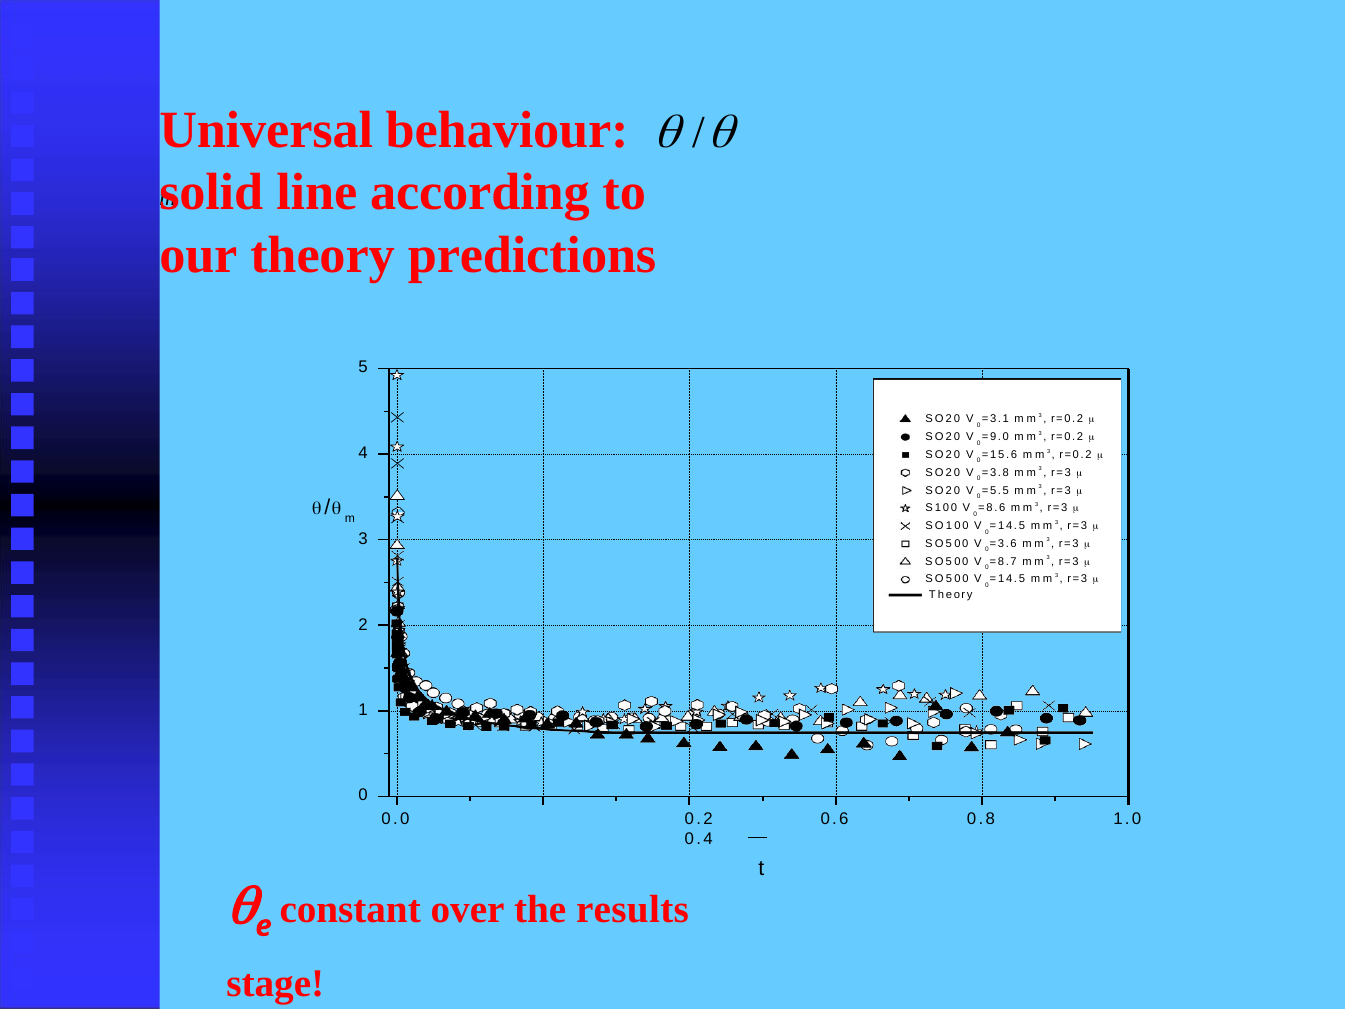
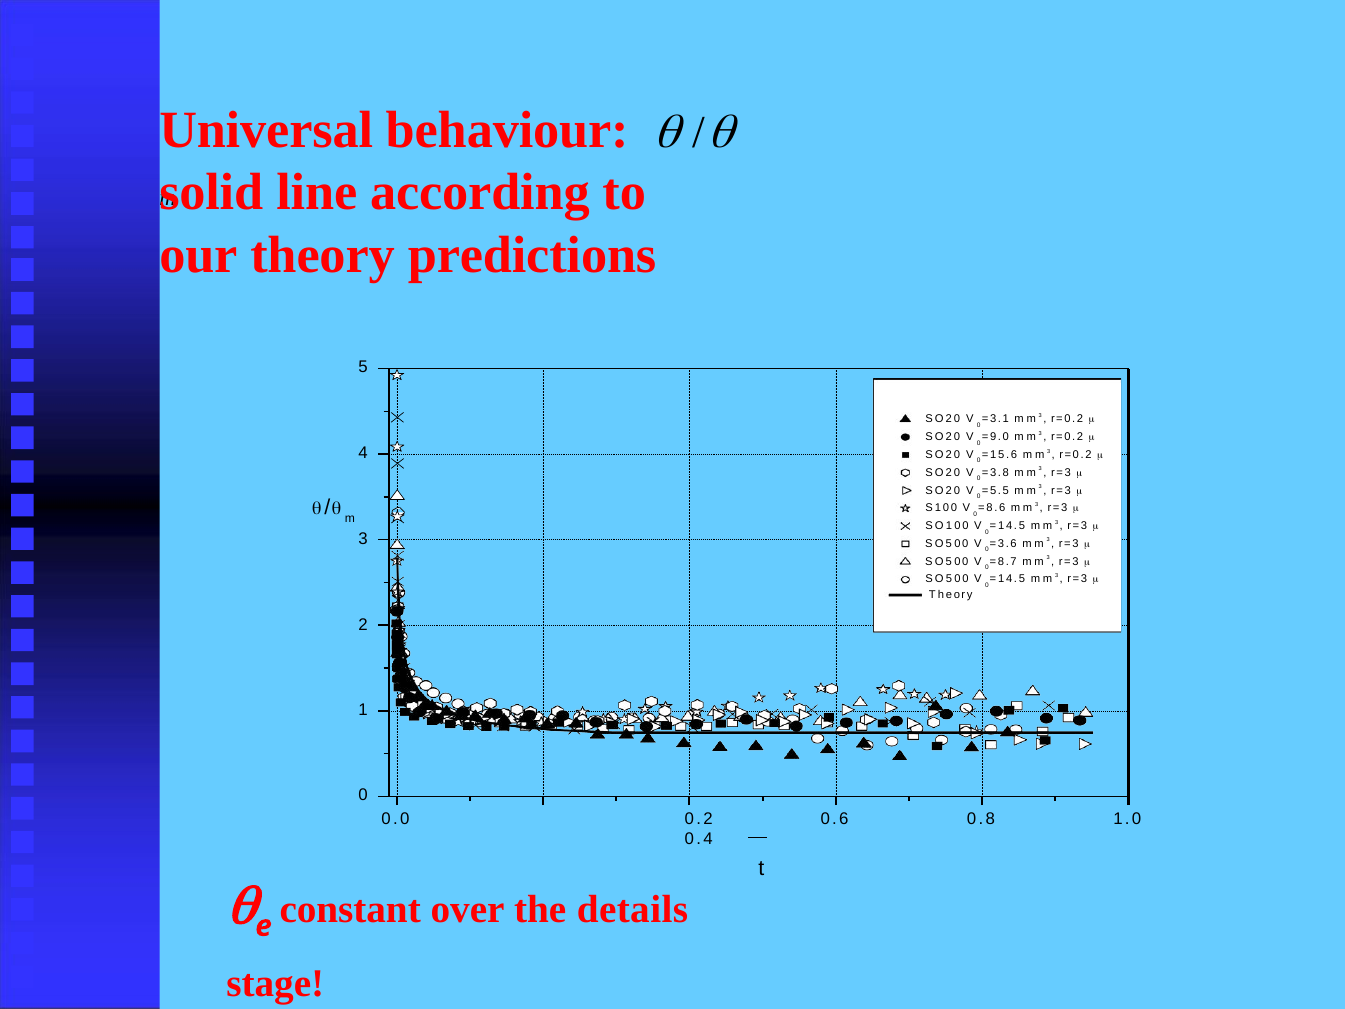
results: results -> details (632, 910)
